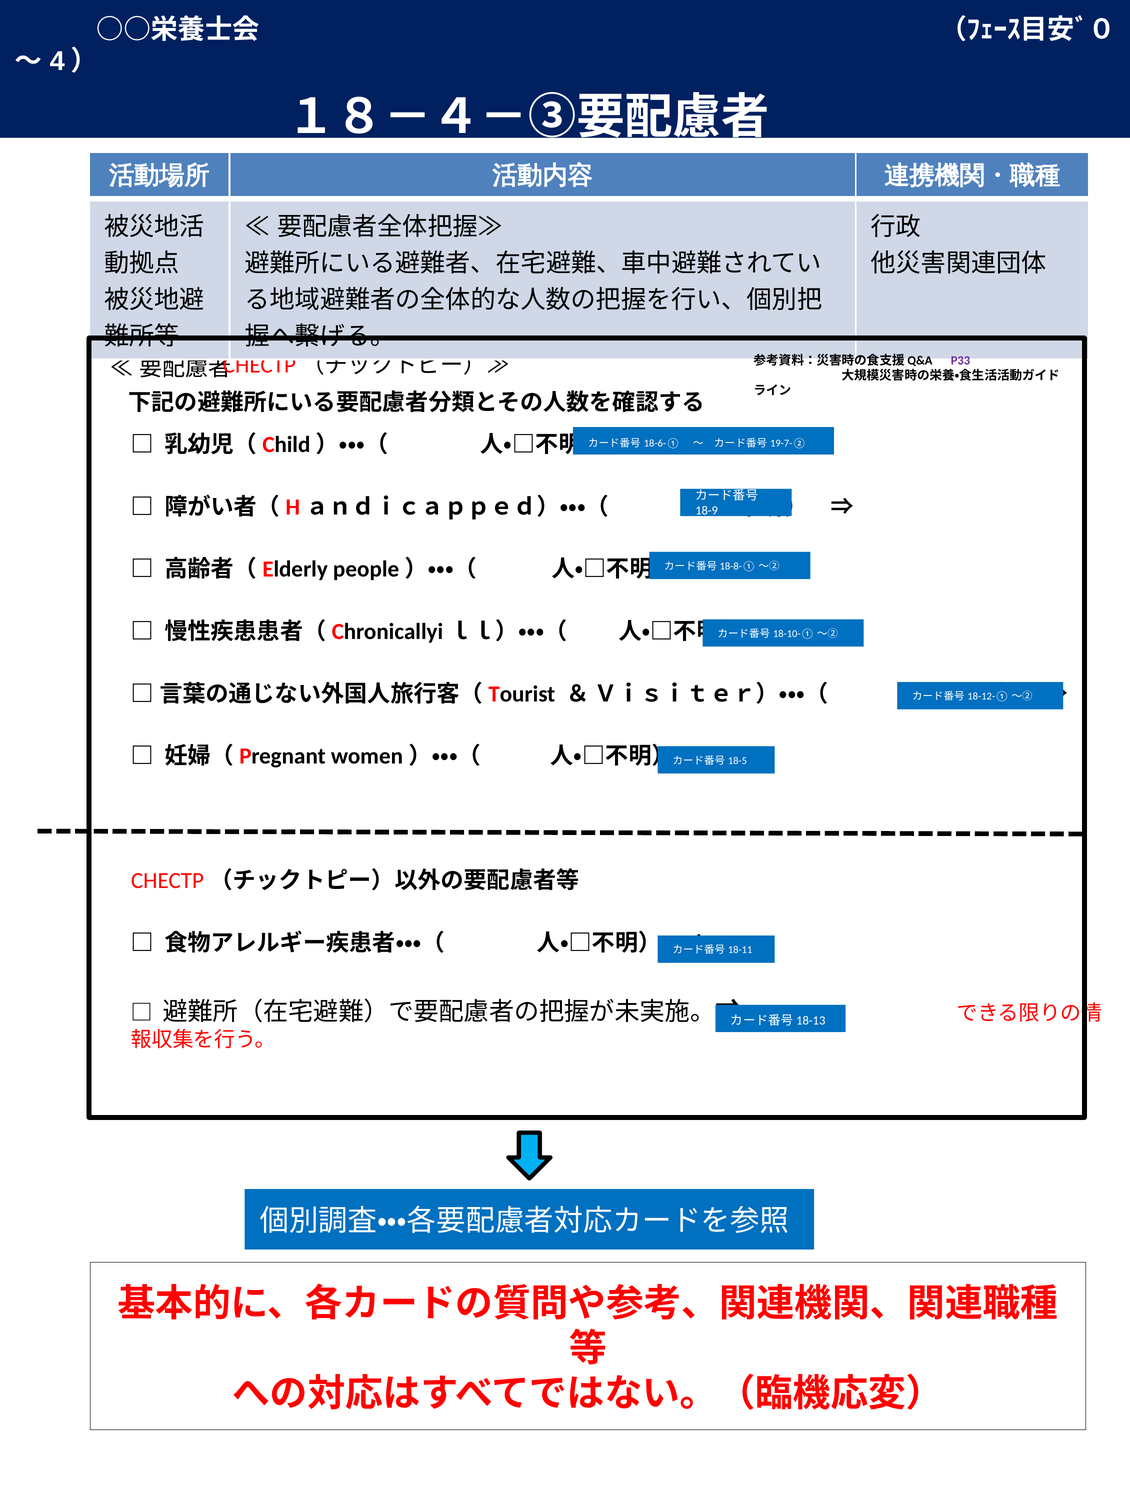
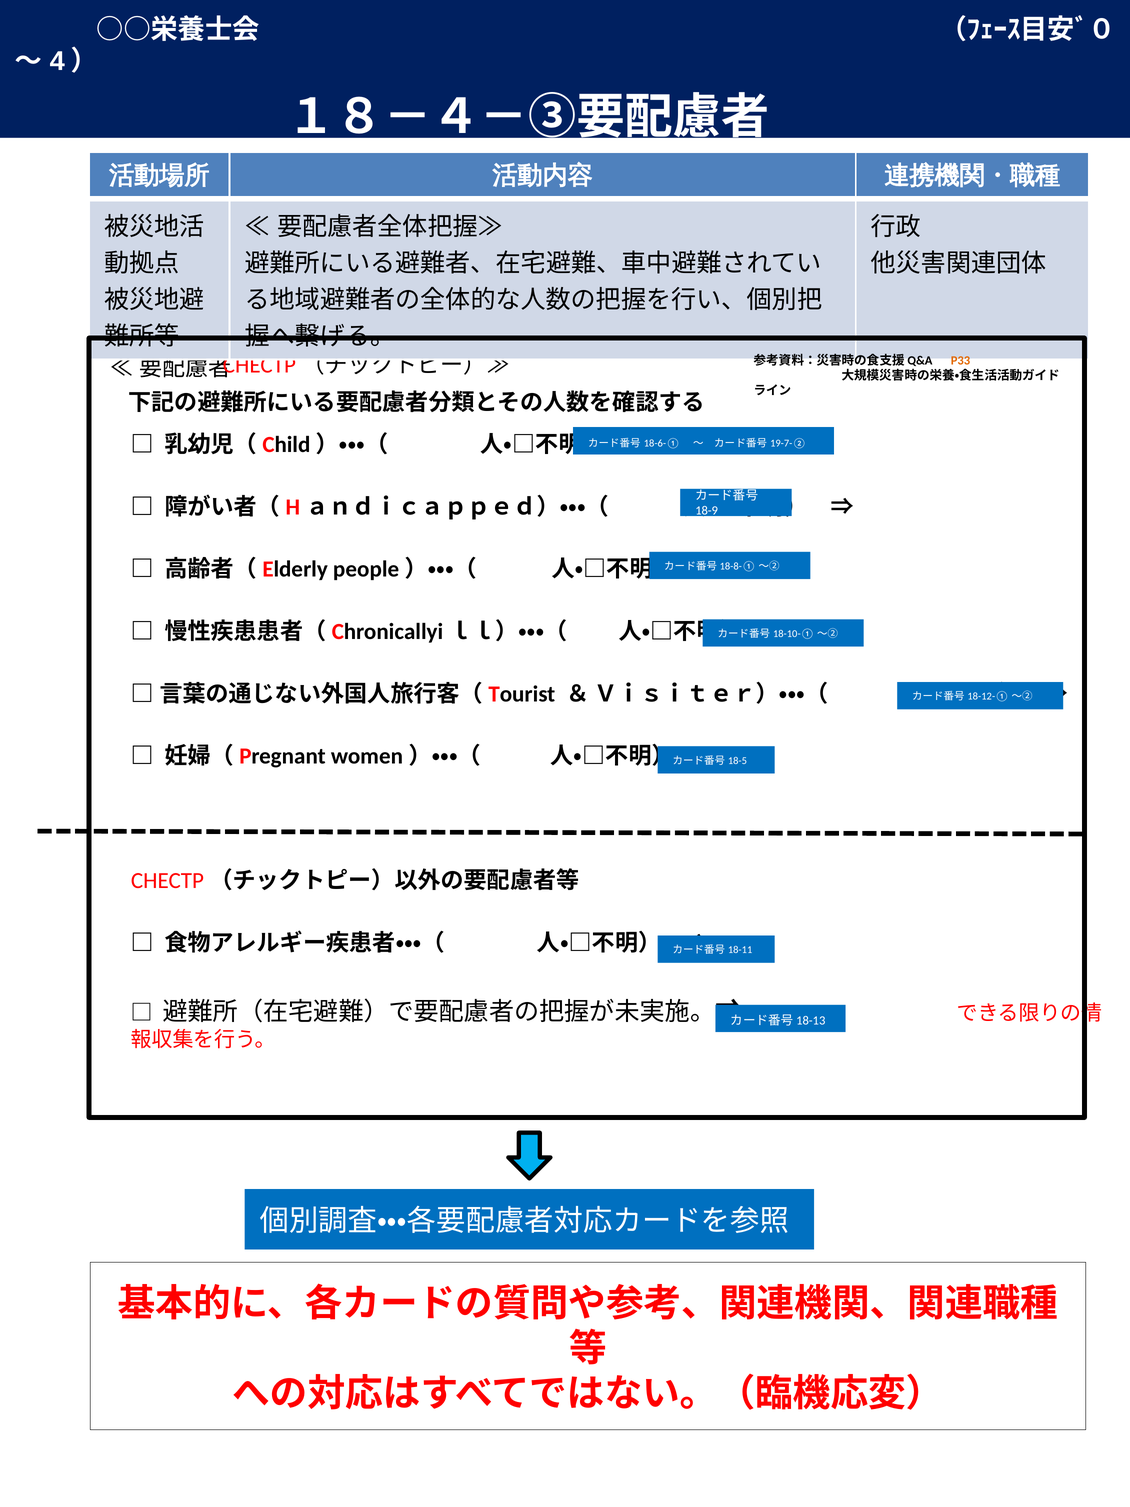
P33 colour: purple -> orange (960, 361)
